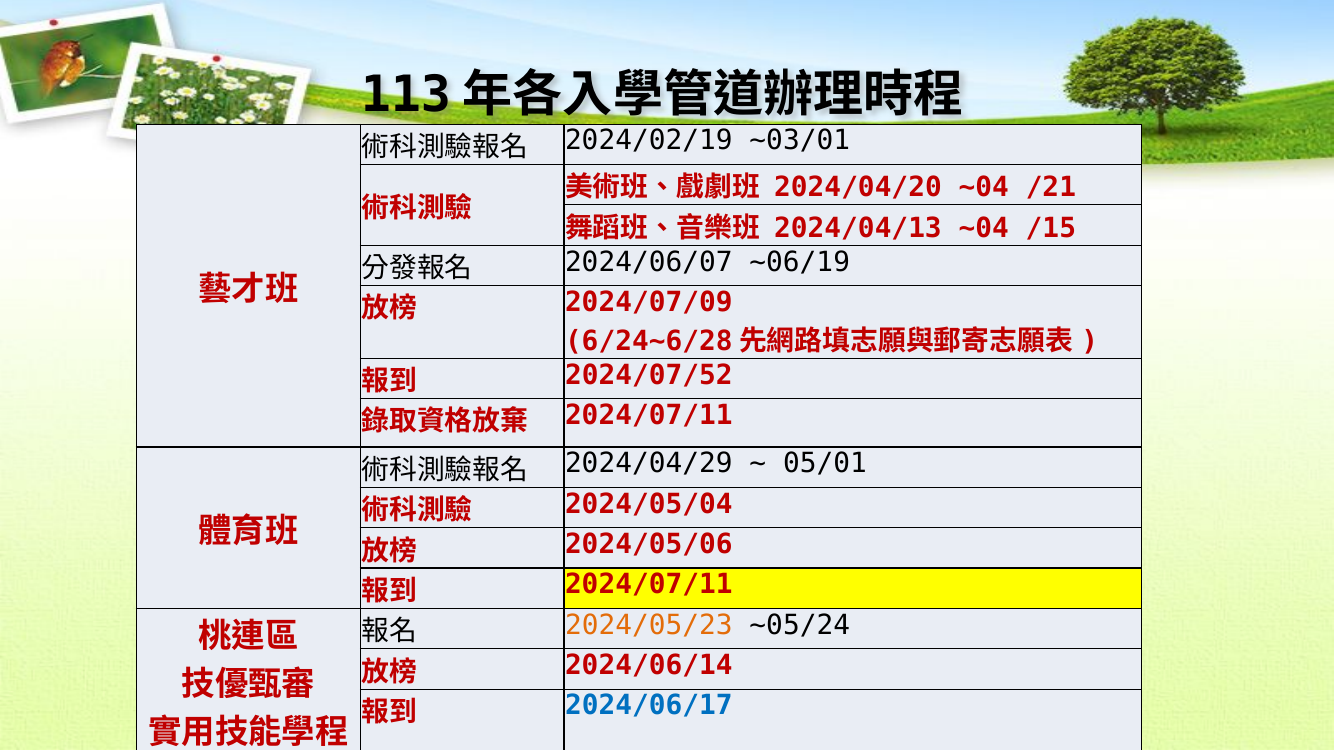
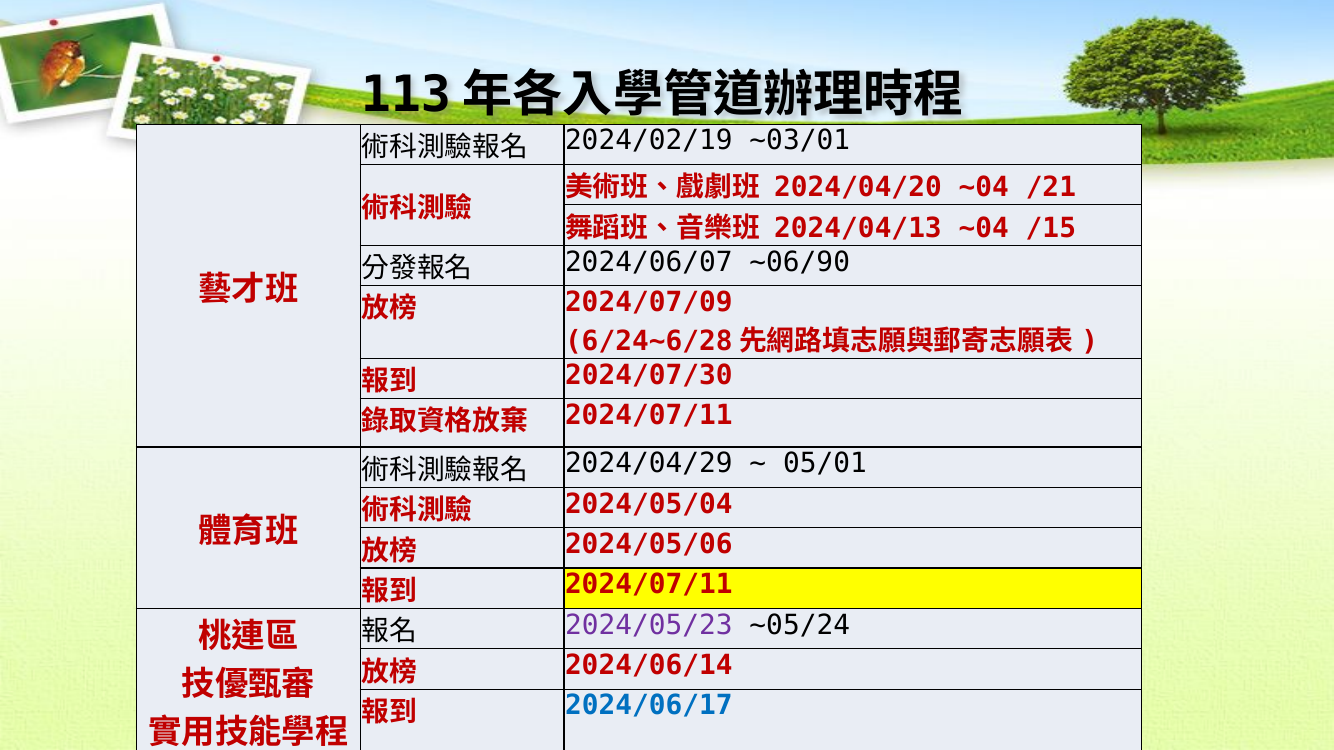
~06/19: ~06/19 -> ~06/90 (800, 262)
2024/07/52: 2024/07/52 -> 2024/07/30 (649, 375)
2024/05/23 colour: orange -> purple (649, 625)
